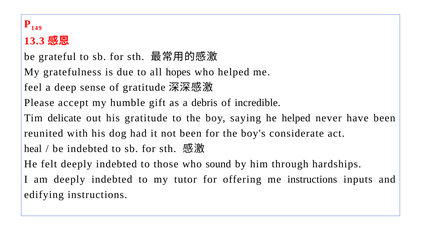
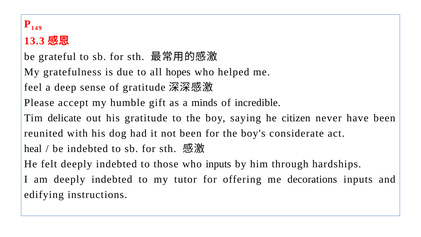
debris: debris -> minds (204, 103)
he helped: helped -> citizen (296, 118)
who sound: sound -> inputs (218, 164)
me instructions: instructions -> decorations (312, 179)
